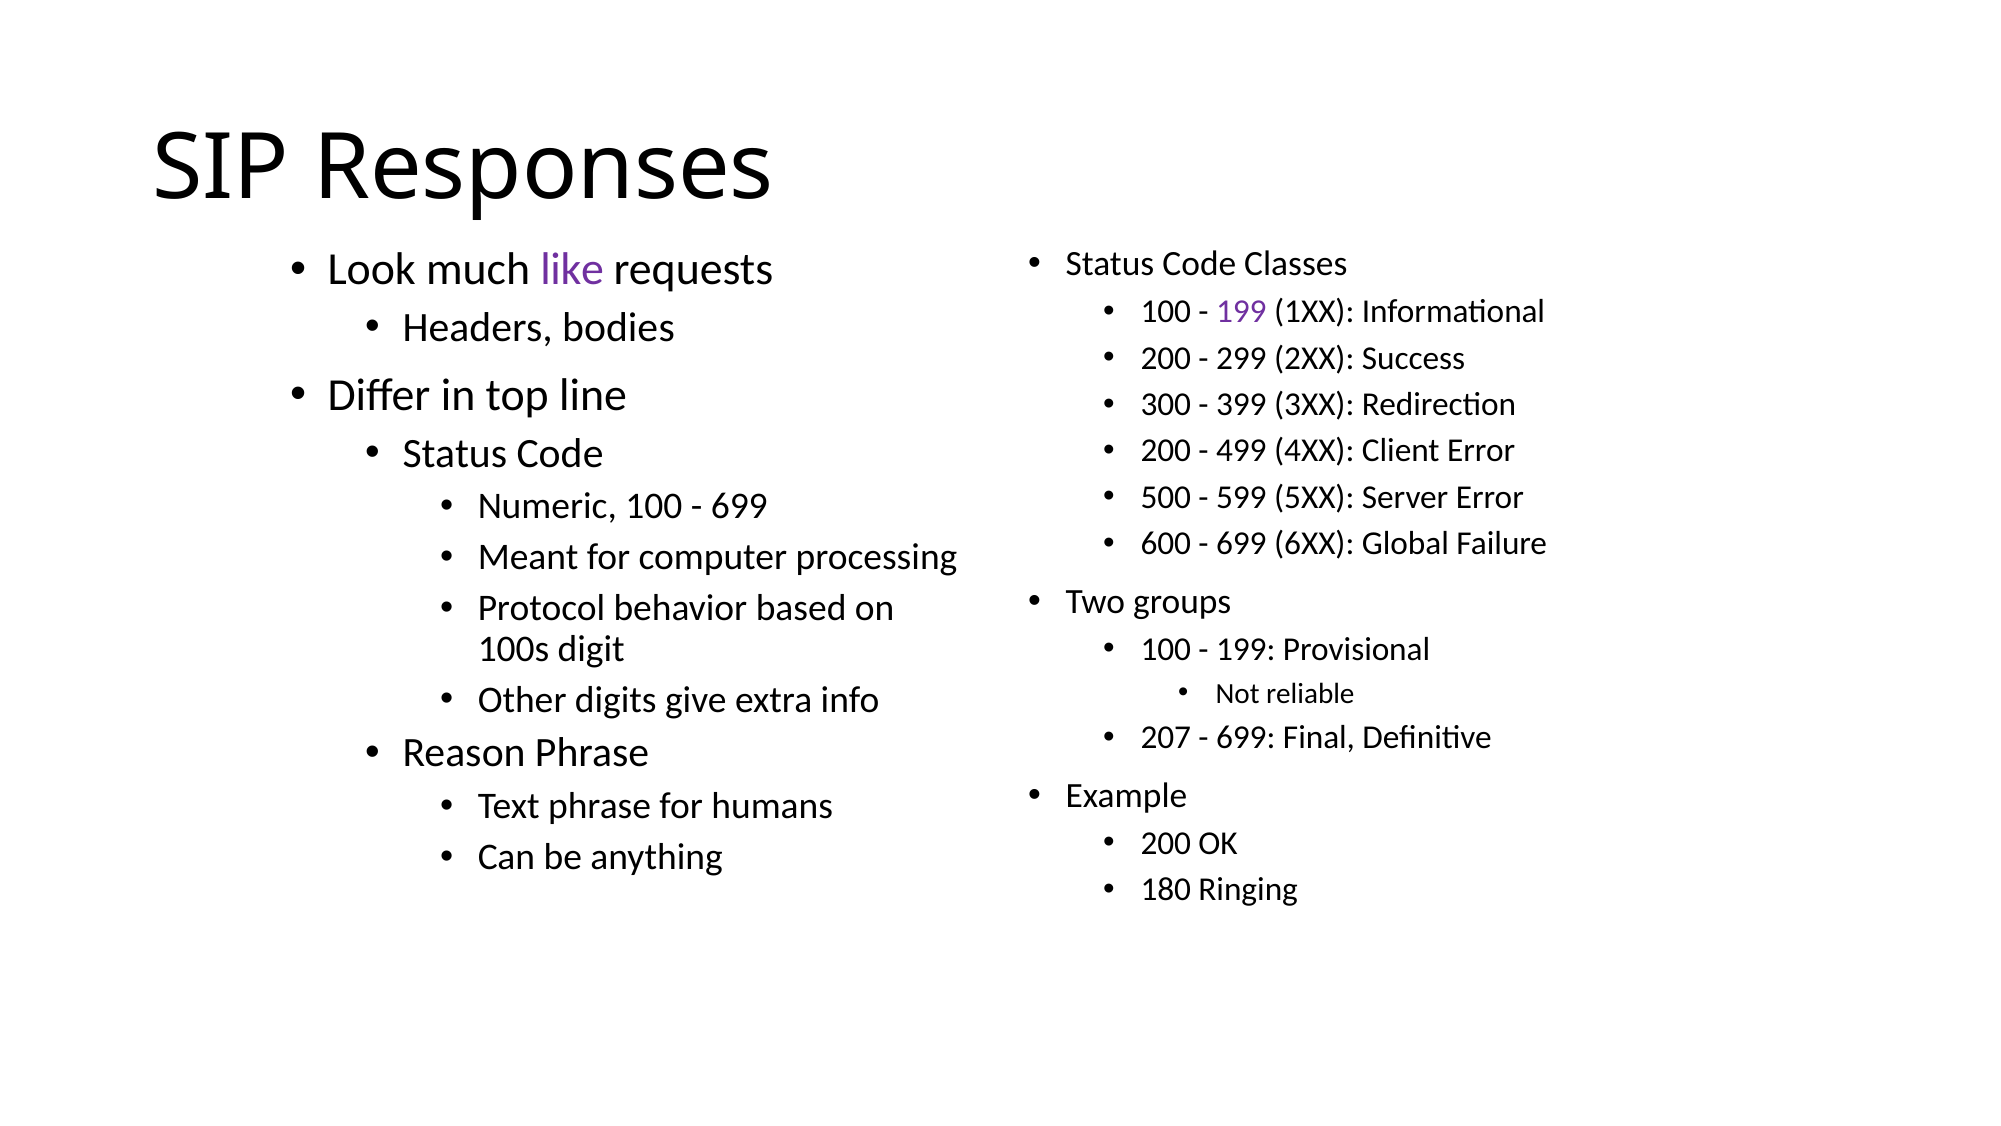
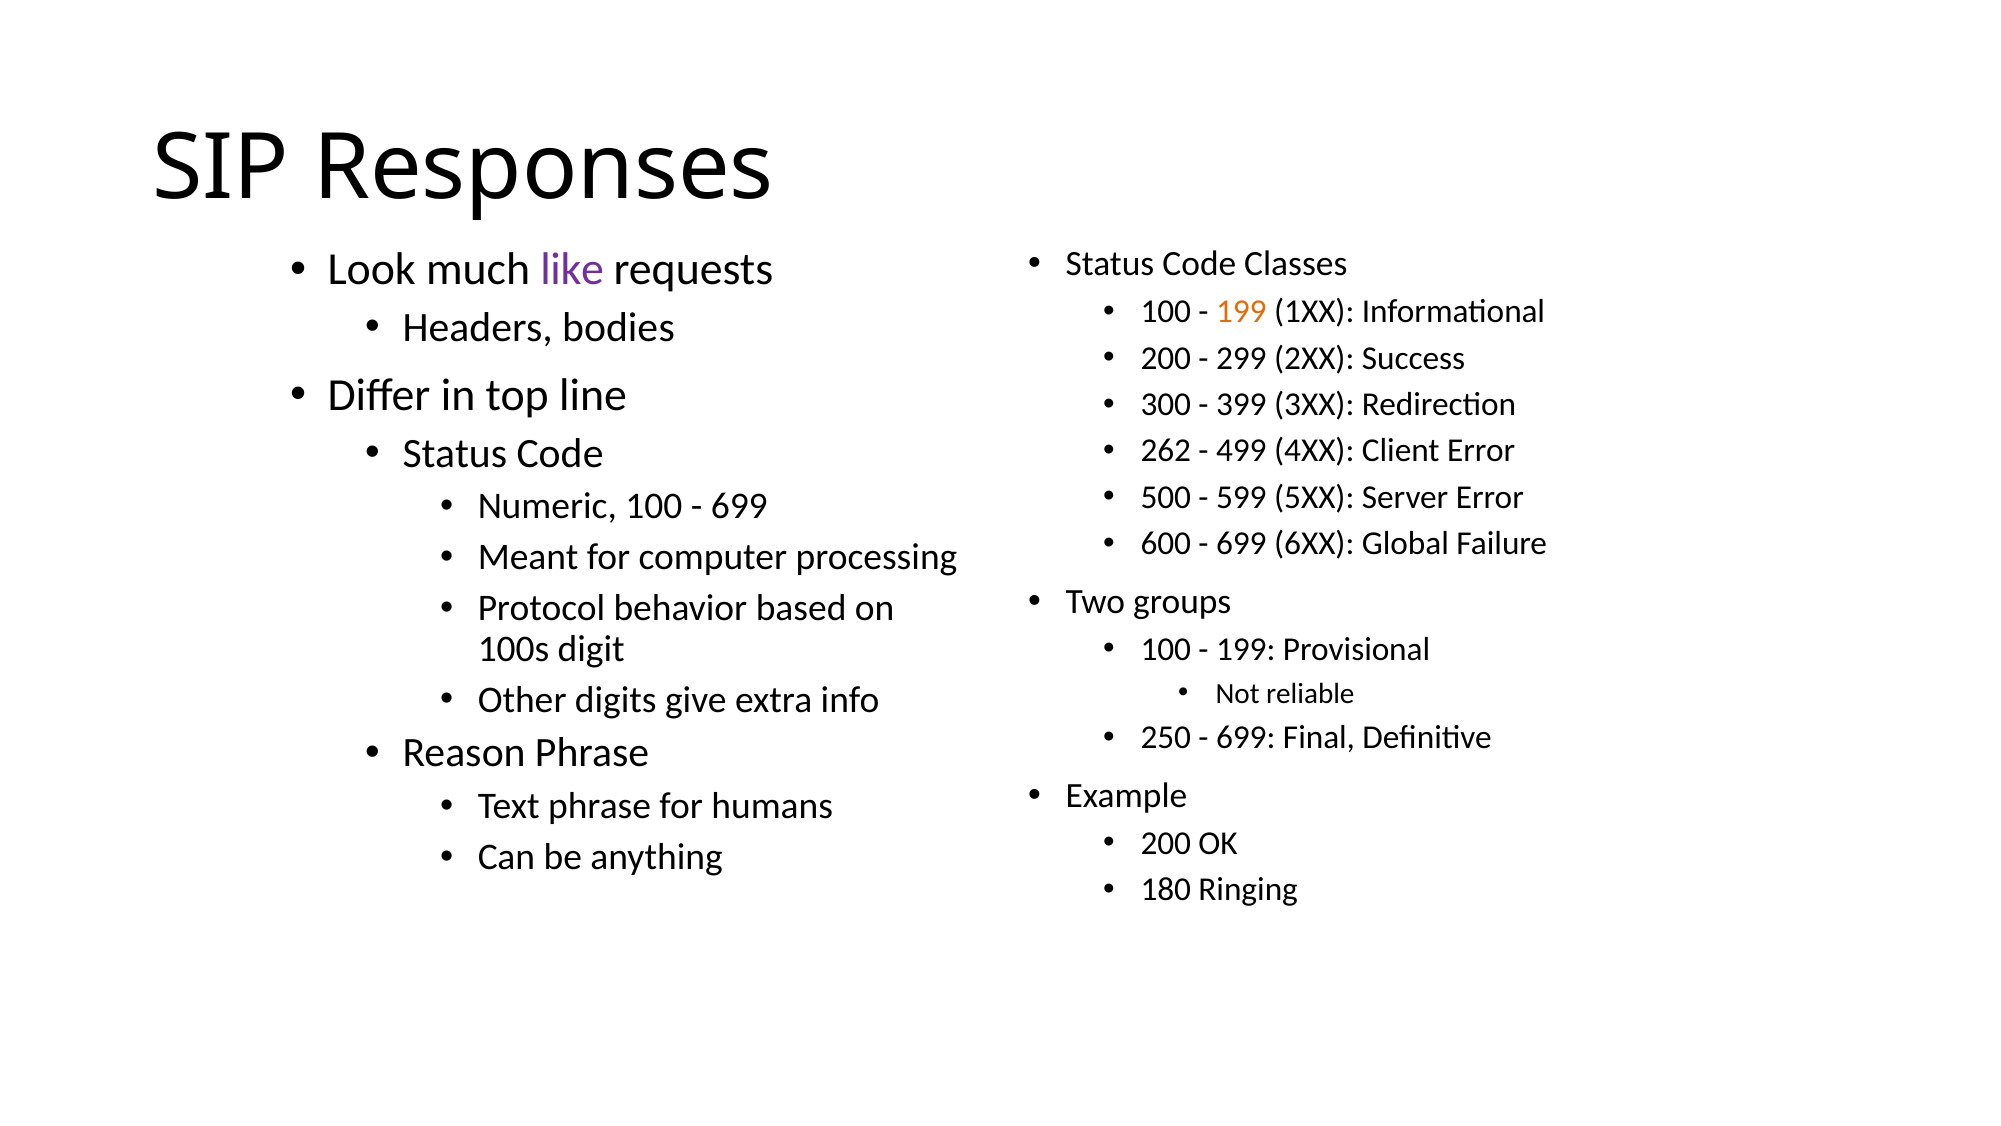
199 colour: purple -> orange (1241, 312)
200: 200 -> 262 (1166, 451)
207: 207 -> 250 (1166, 737)
